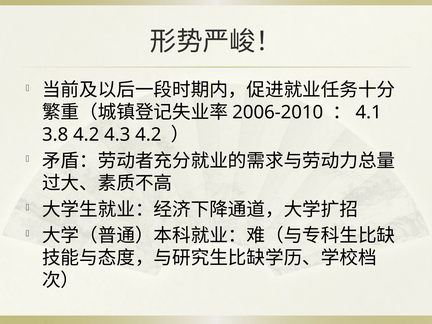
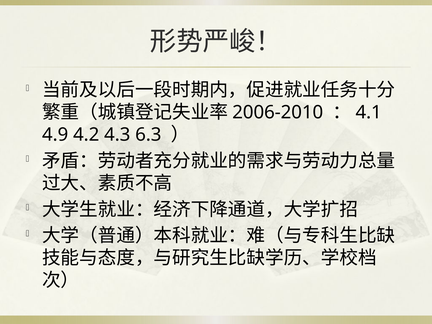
3.8: 3.8 -> 4.9 (55, 135)
4.3 4.2: 4.2 -> 6.3 (148, 135)
